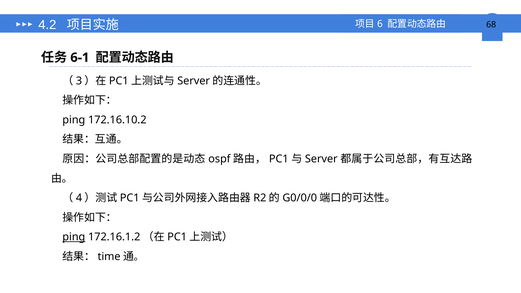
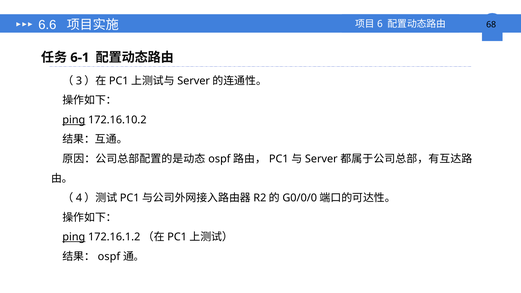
4.2: 4.2 -> 6.6 (47, 25)
ping underline: none -> present (74, 120)
time: time -> ospf (109, 257)
